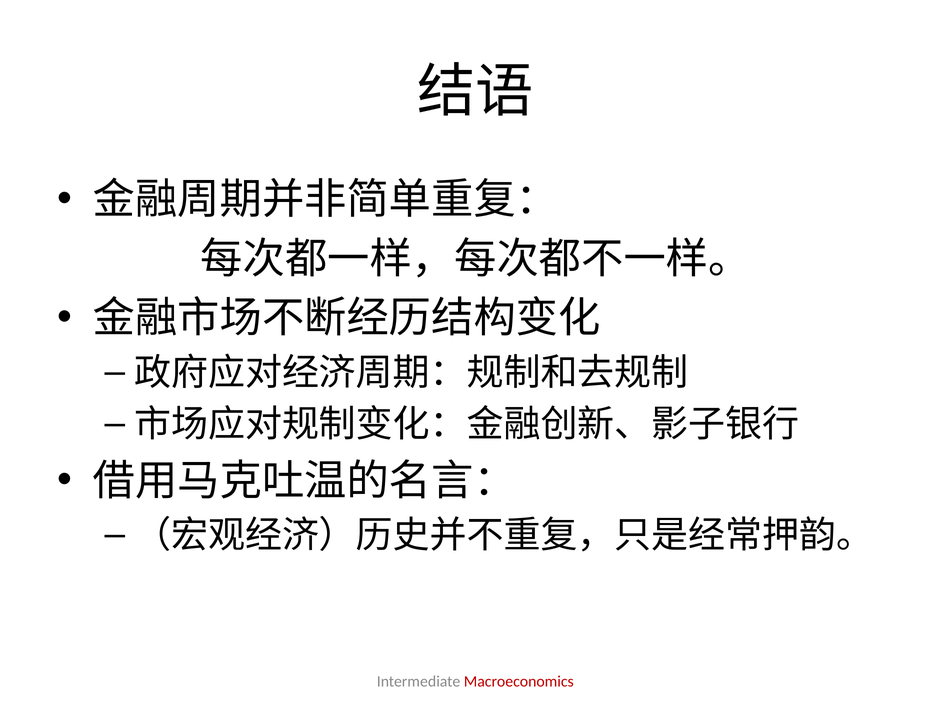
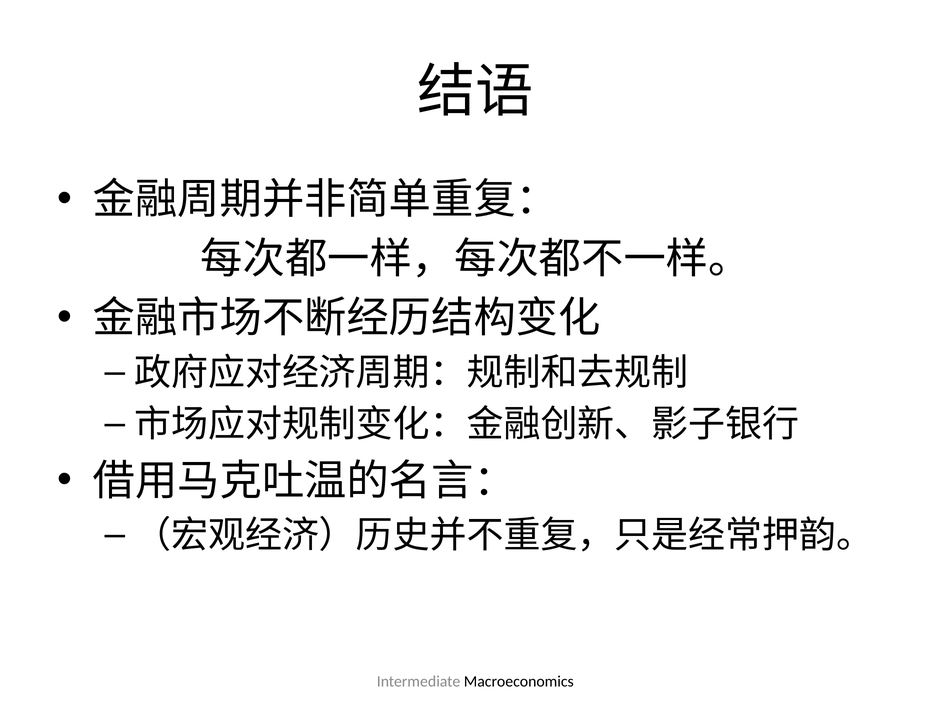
Macroeconomics colour: red -> black (519, 681)
